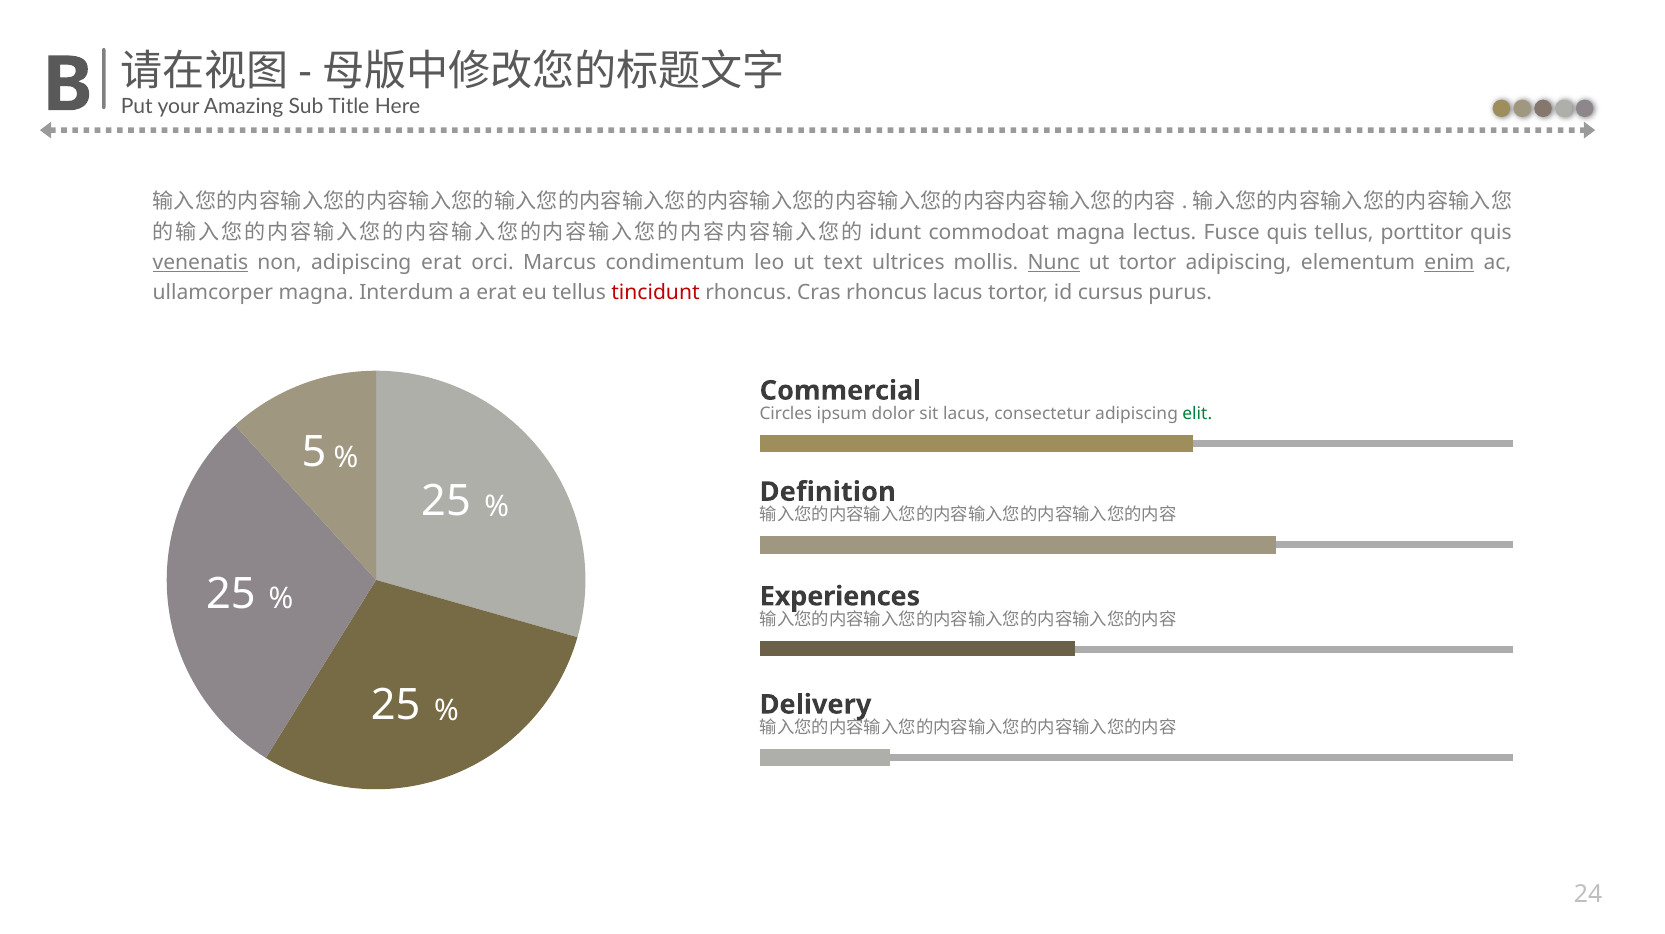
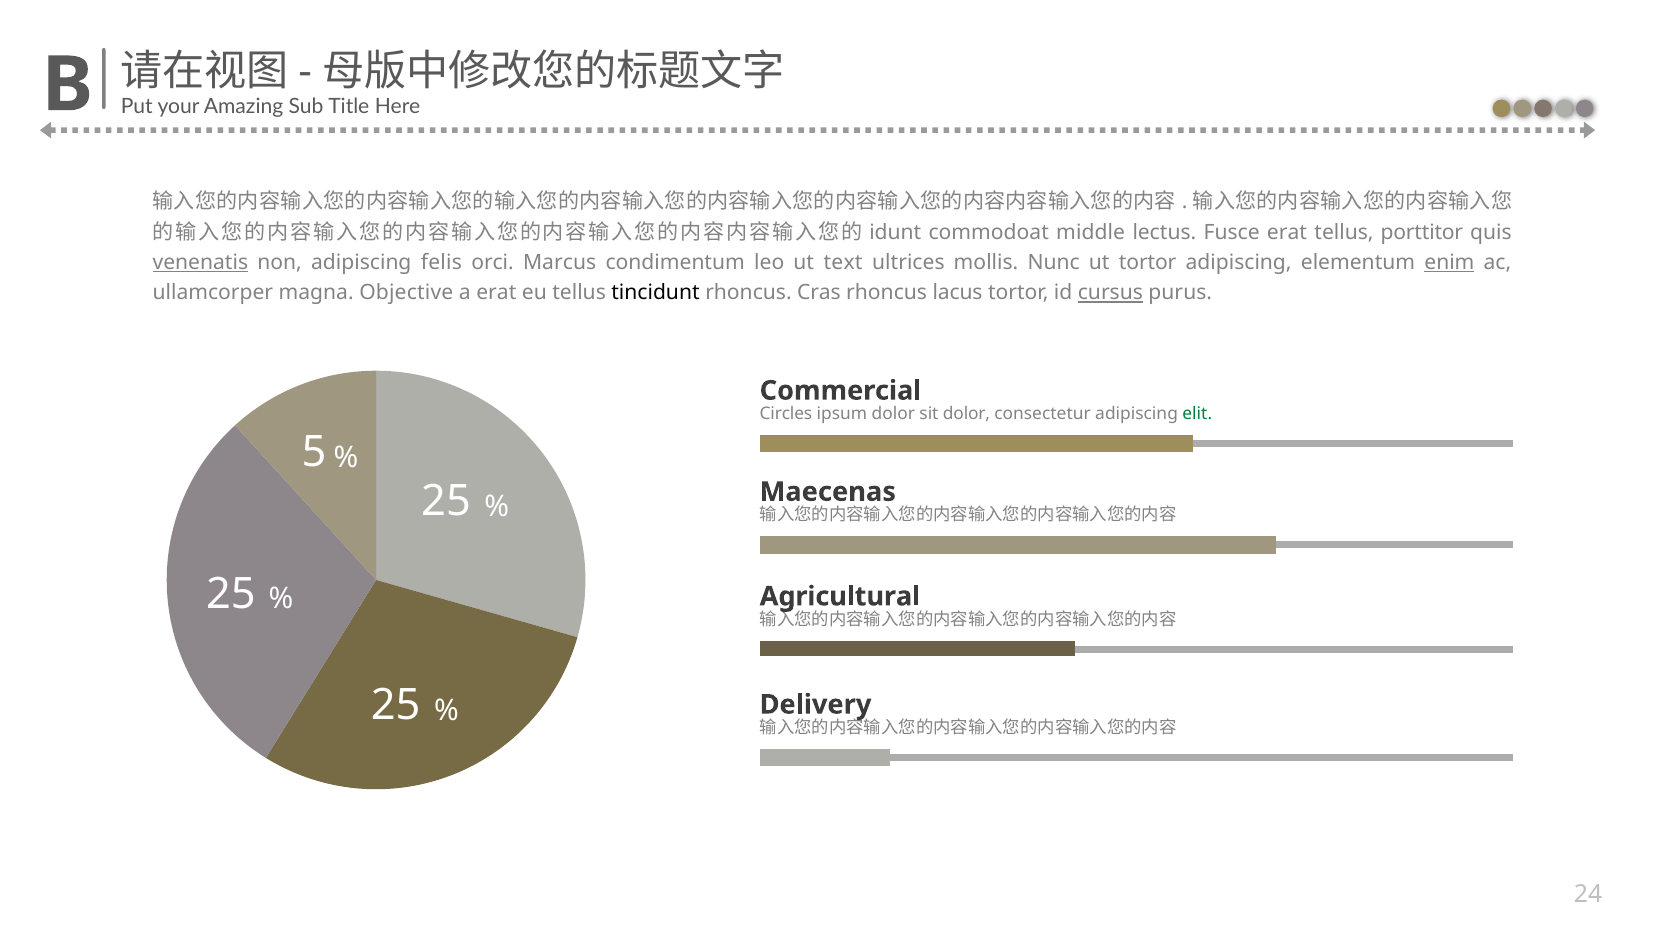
commodoat magna: magna -> middle (1091, 232)
Fusce quis: quis -> erat (1287, 232)
adipiscing erat: erat -> felis (441, 263)
Nunc underline: present -> none (1054, 263)
Interdum: Interdum -> Objective (406, 293)
tincidunt colour: red -> black (655, 293)
cursus underline: none -> present (1110, 293)
sit lacus: lacus -> dolor (967, 414)
Definition: Definition -> Maecenas (828, 492)
Experiences: Experiences -> Agricultural (840, 597)
